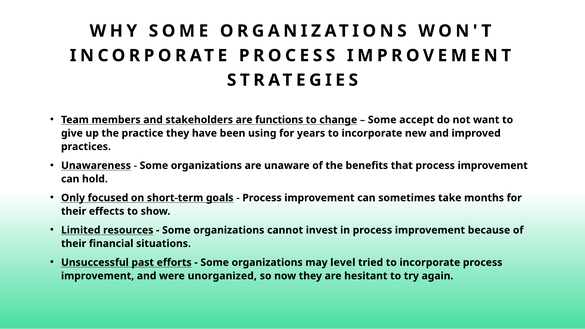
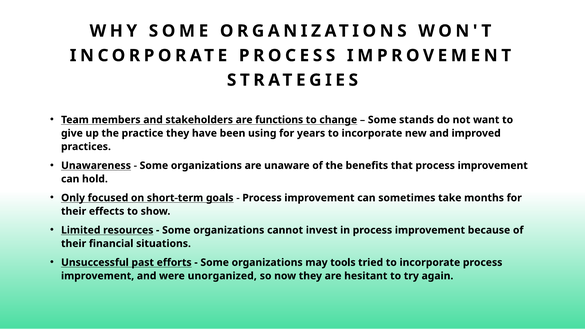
accept: accept -> stands (417, 120)
level: level -> tools (343, 263)
